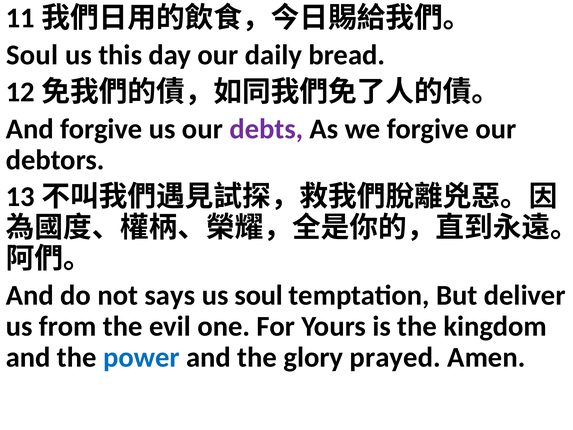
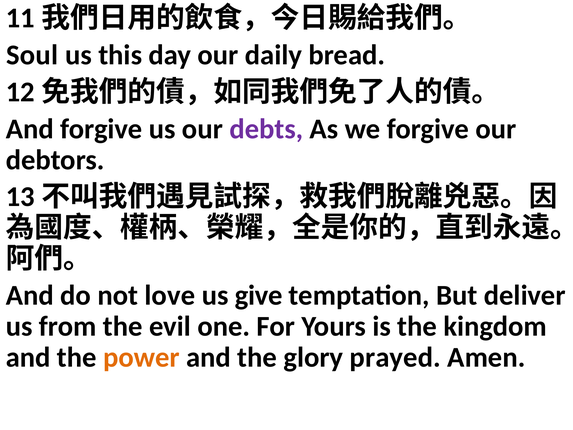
says: says -> love (170, 295)
us soul: soul -> give (259, 295)
power colour: blue -> orange (141, 357)
